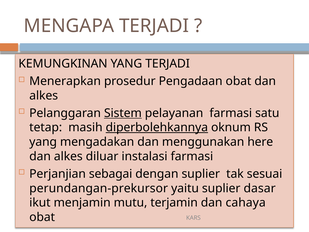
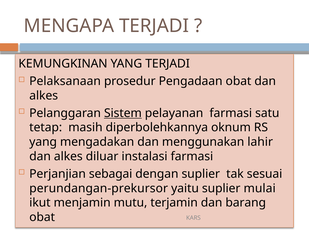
Menerapkan: Menerapkan -> Pelaksanaan (65, 81)
diperbolehkannya underline: present -> none (157, 127)
here: here -> lahir (260, 142)
dasar: dasar -> mulai (260, 188)
cahaya: cahaya -> barang (246, 203)
